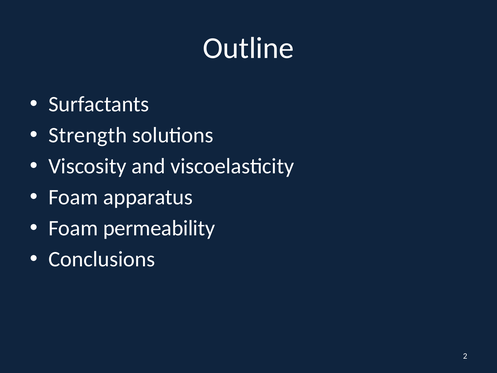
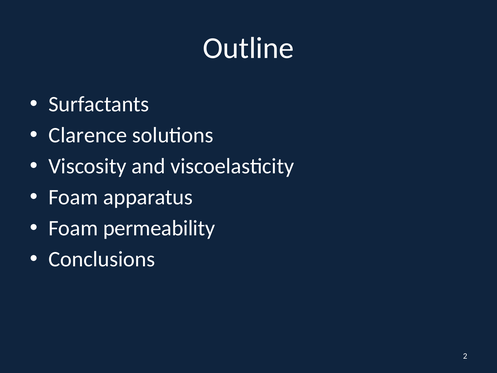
Strength: Strength -> Clarence (88, 135)
